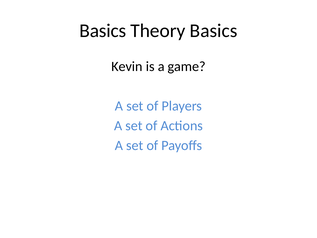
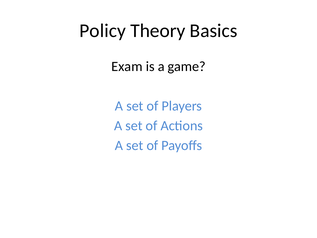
Basics: Basics -> Policy (103, 31)
Kevin: Kevin -> Exam (127, 67)
